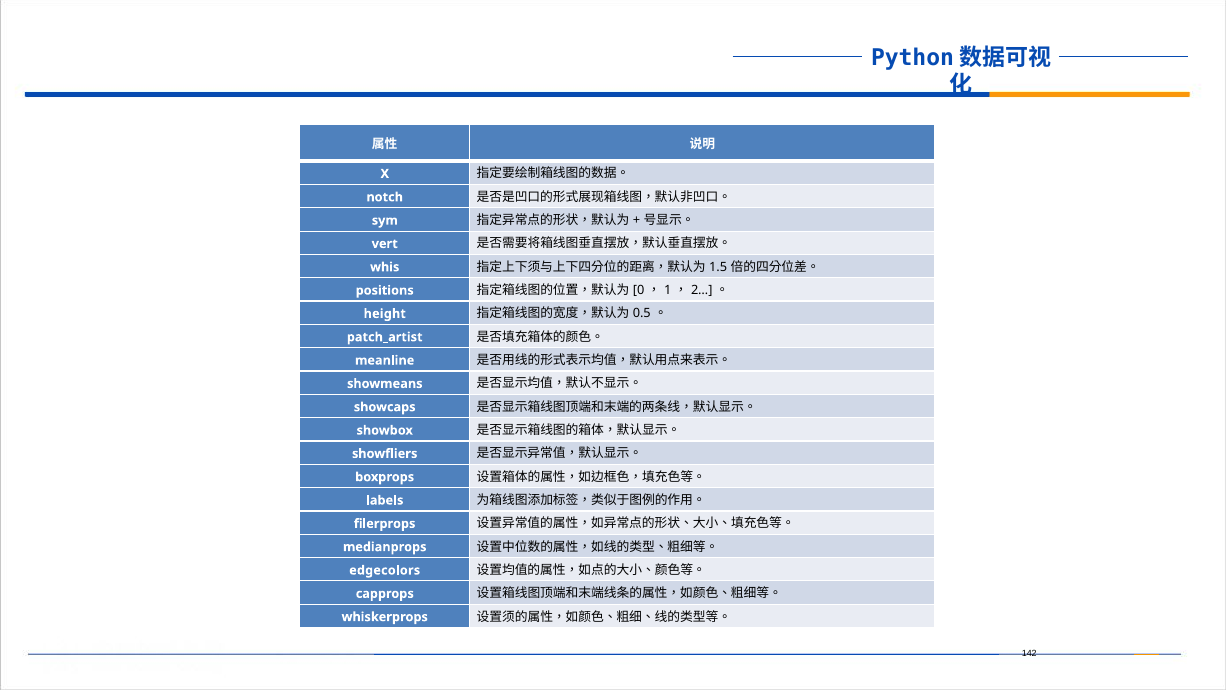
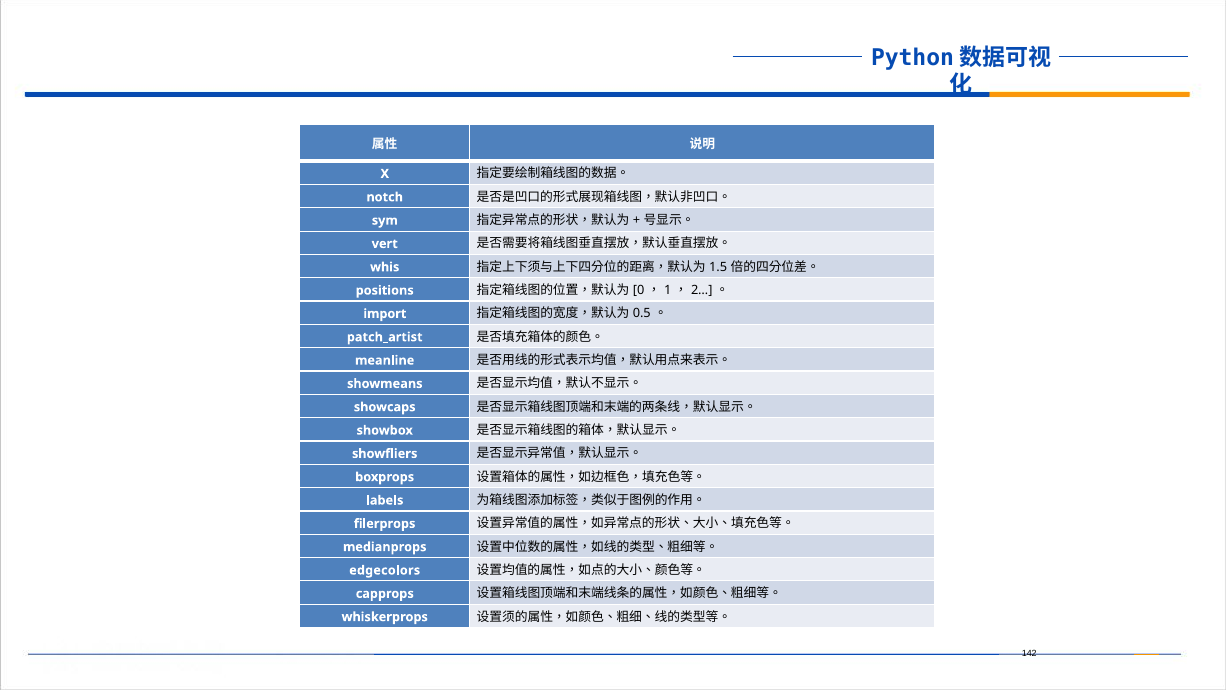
height: height -> import (385, 314)
